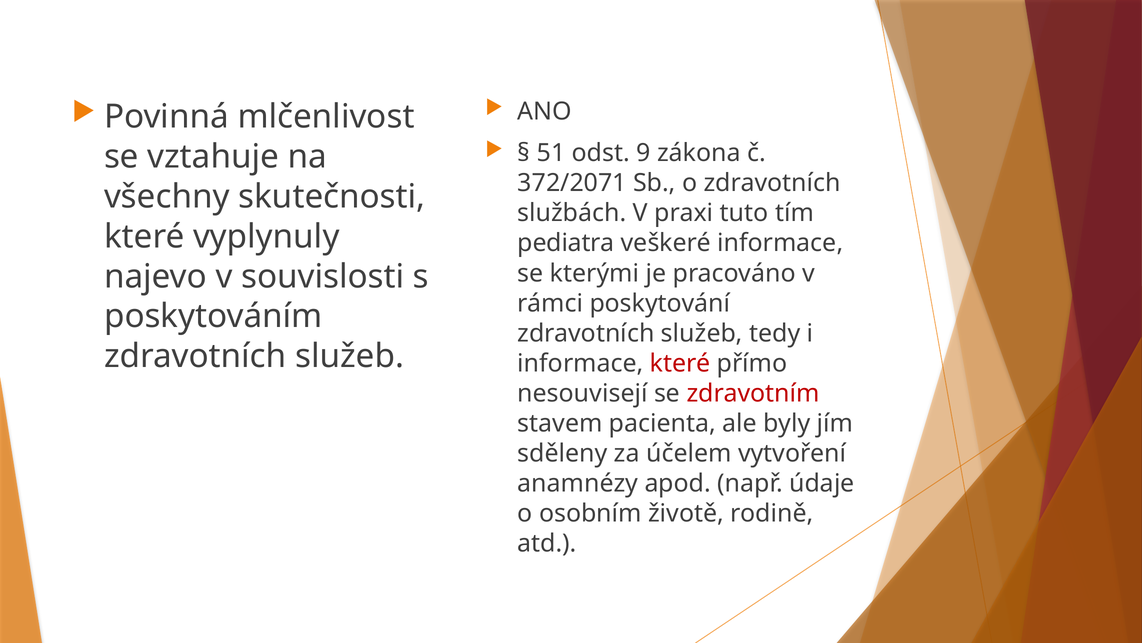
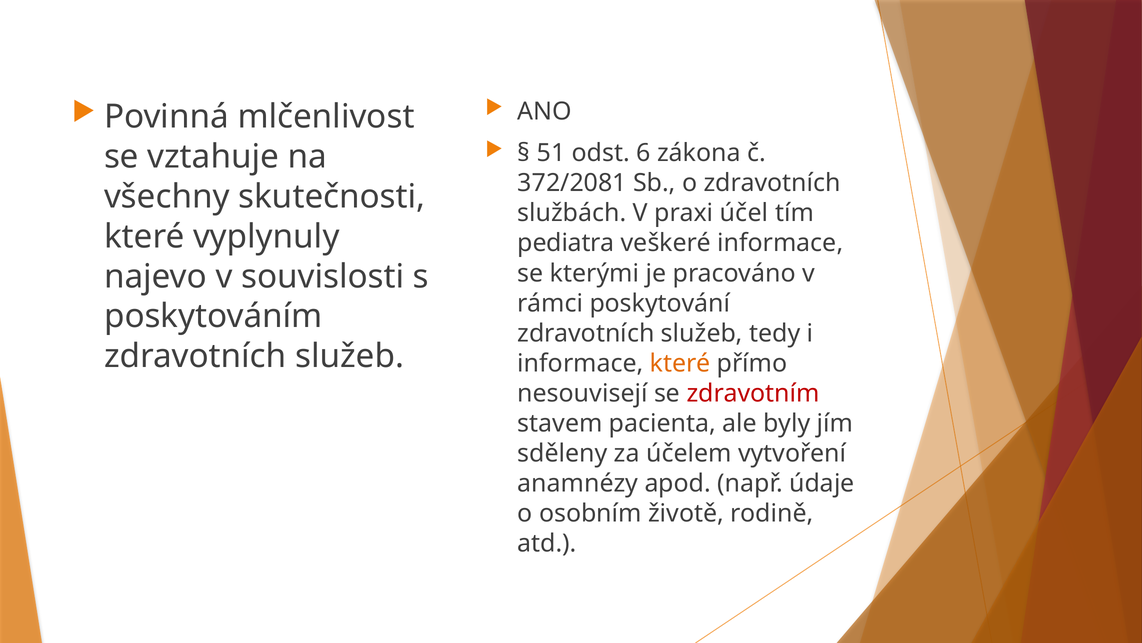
9: 9 -> 6 (643, 153)
372/2071: 372/2071 -> 372/2081 (572, 183)
tuto: tuto -> účel (744, 213)
které colour: red -> orange (680, 363)
